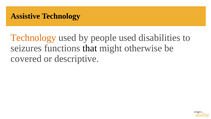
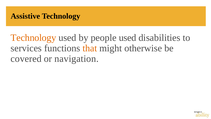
seizures: seizures -> services (26, 48)
that colour: black -> orange (90, 48)
descriptive: descriptive -> navigation (77, 58)
